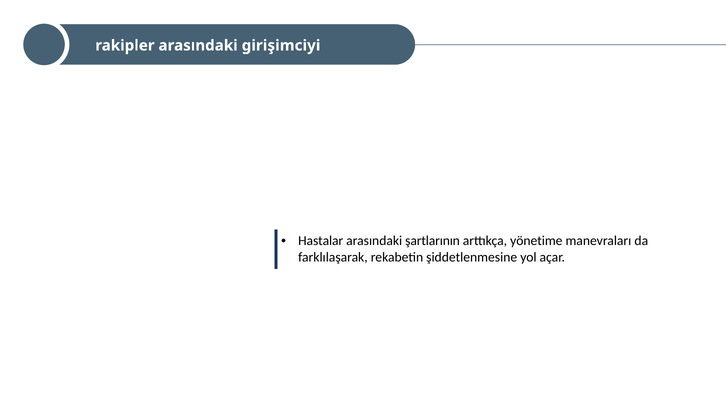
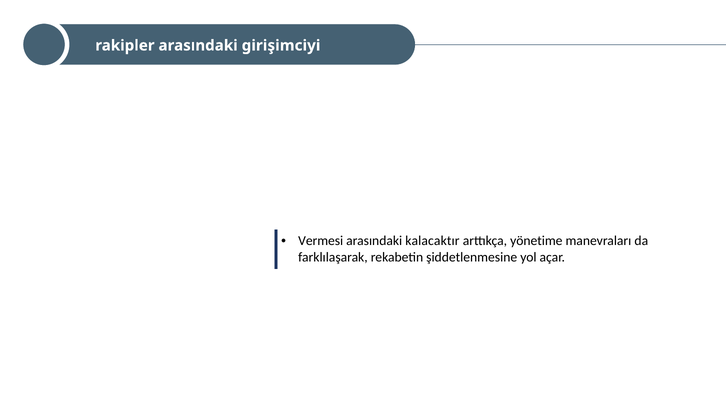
Hastalar: Hastalar -> Vermesi (321, 241)
şartlarının: şartlarının -> kalacaktır (432, 241)
